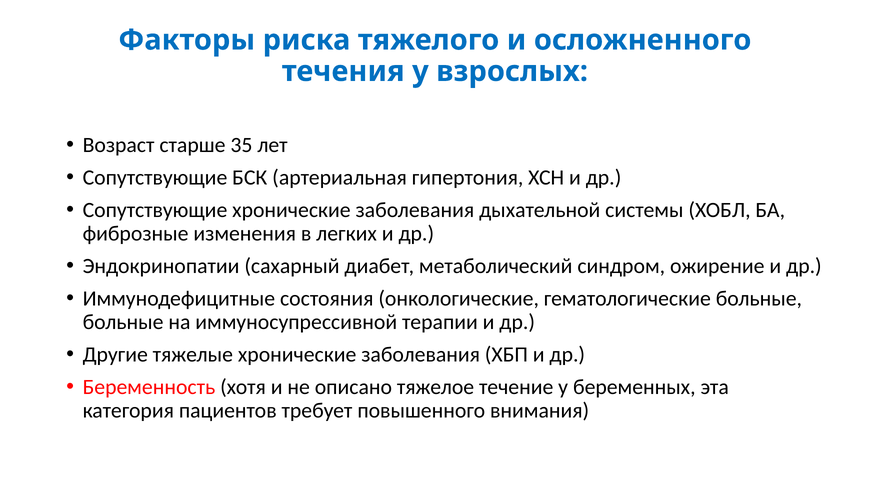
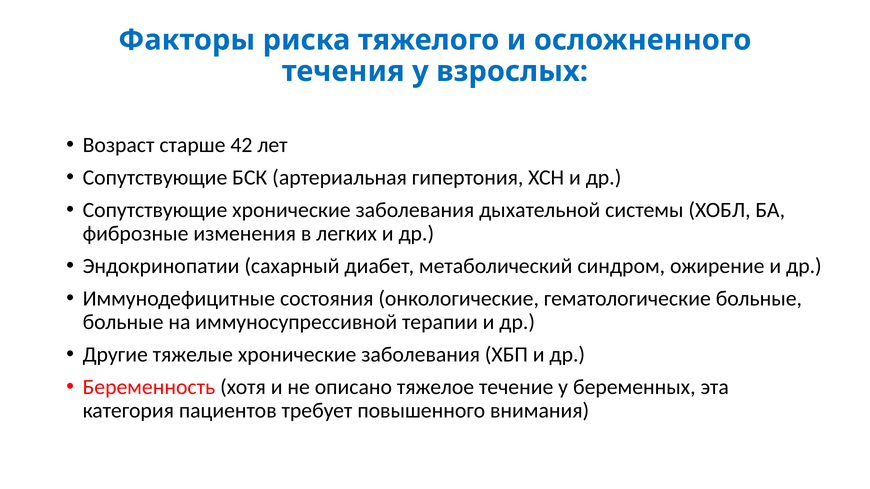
35: 35 -> 42 (241, 145)
